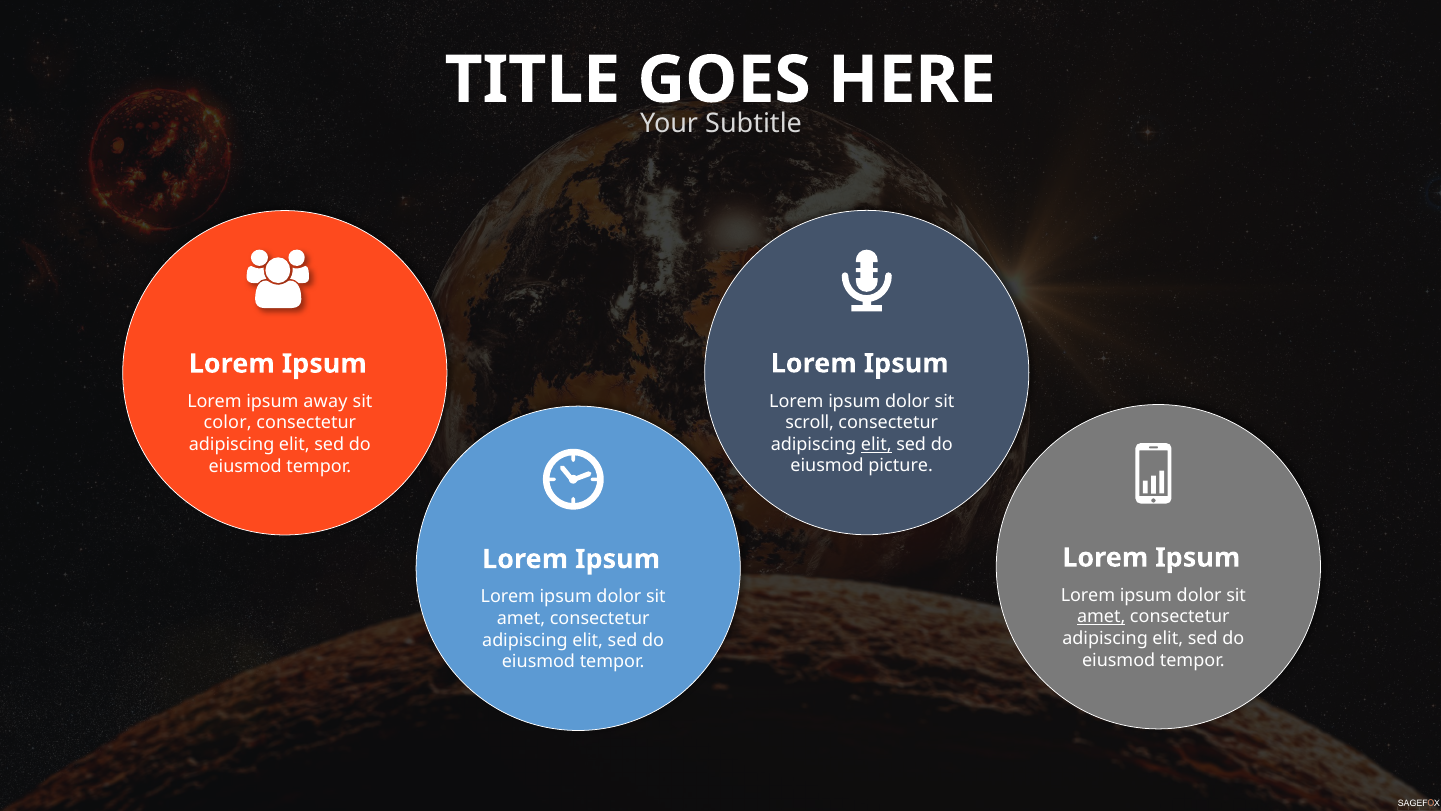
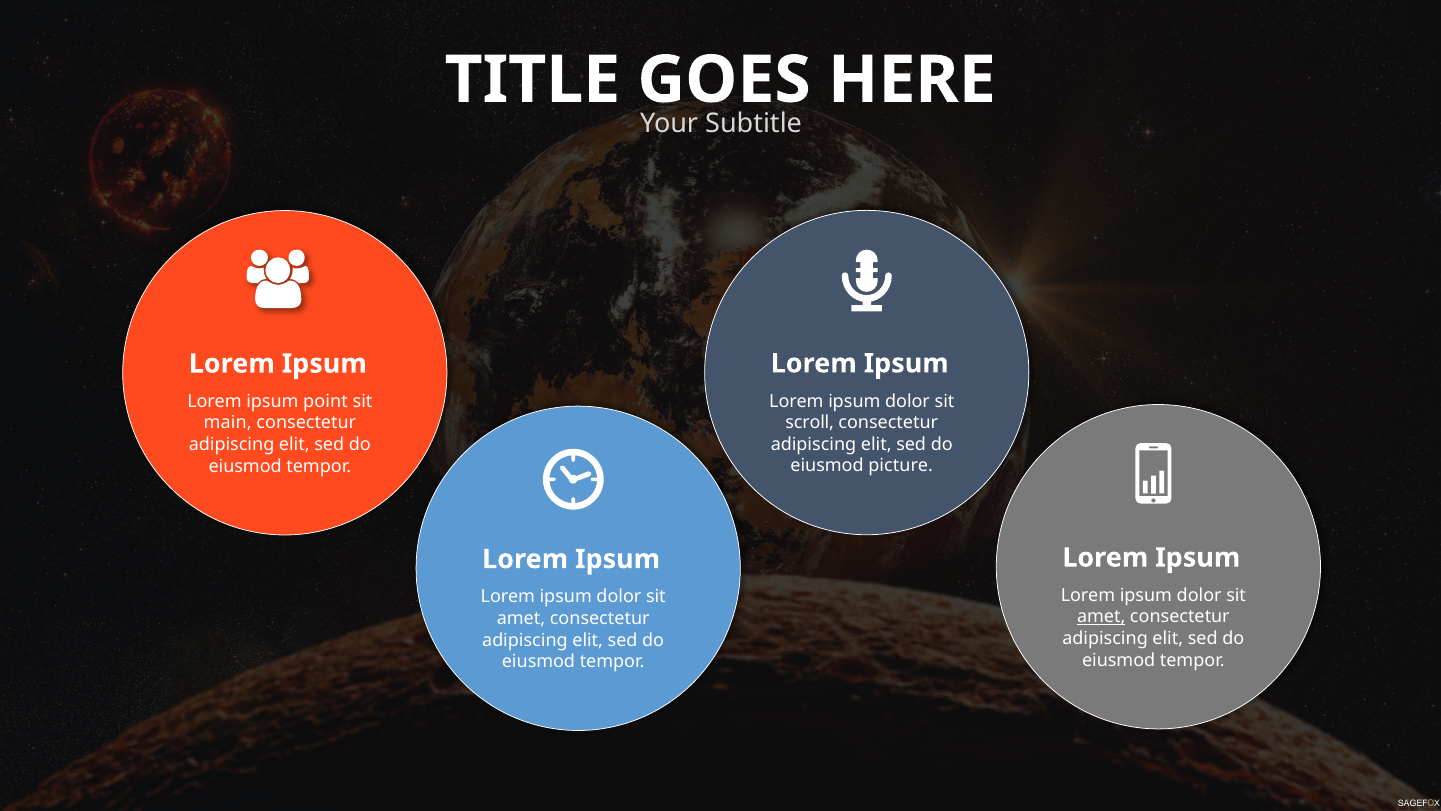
away: away -> point (325, 401)
color: color -> main (228, 423)
elit underline: present -> none (876, 444)
